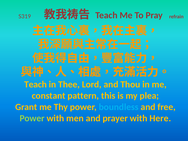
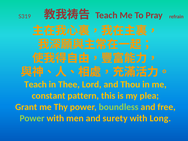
boundless colour: light blue -> light green (119, 107)
prayer: prayer -> surety (115, 118)
Here: Here -> Long (160, 118)
